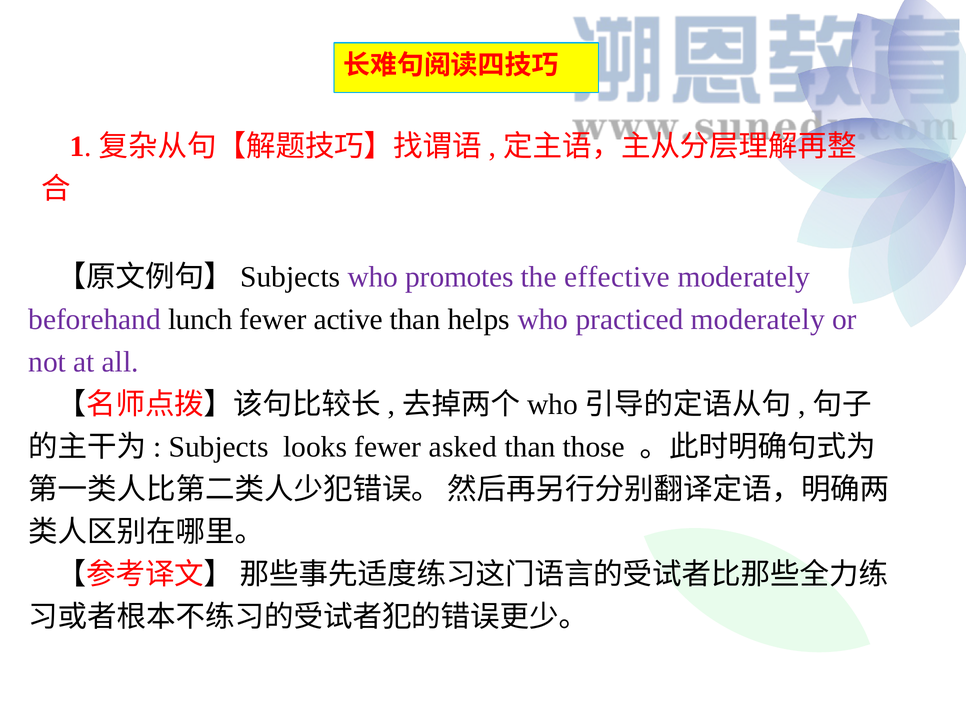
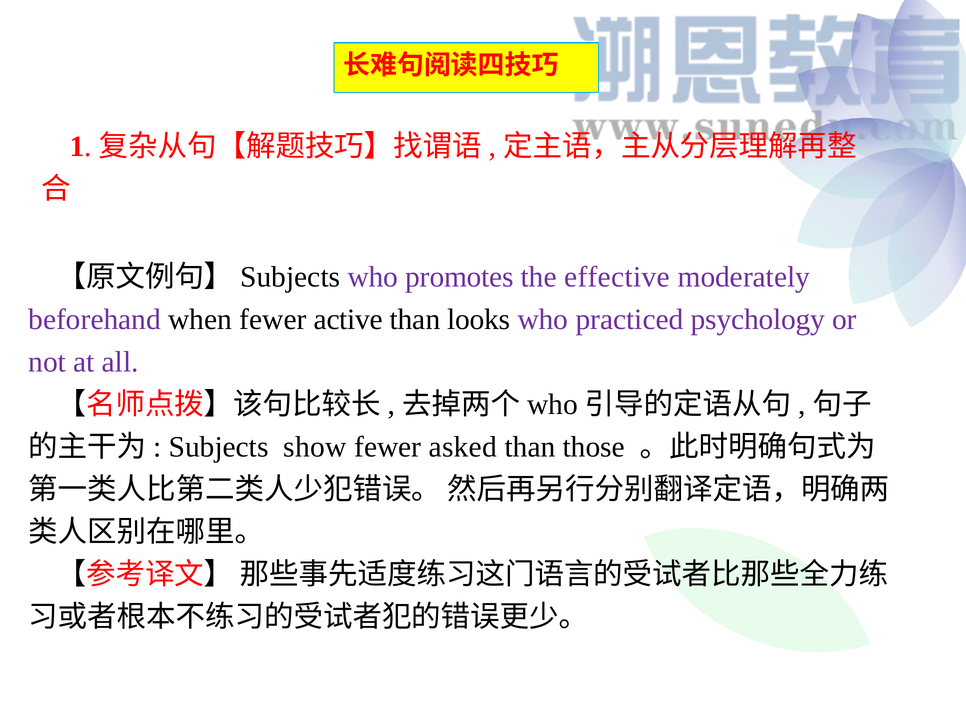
lunch: lunch -> when (200, 319)
helps: helps -> looks (479, 319)
practiced moderately: moderately -> psychology (758, 319)
looks: looks -> show (315, 447)
